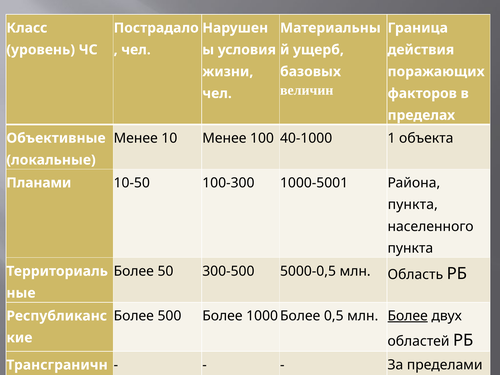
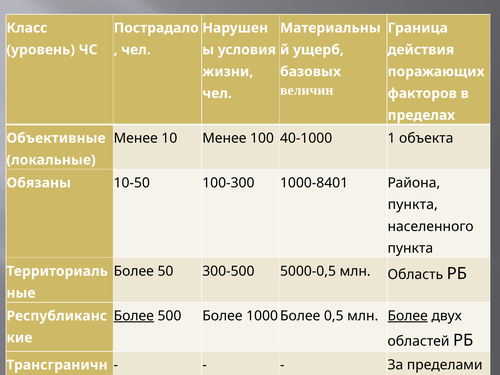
Планами: Планами -> Обязаны (39, 183)
1000-5001: 1000-5001 -> 1000-8401 (314, 183)
Более underline: none -> present (134, 316)
